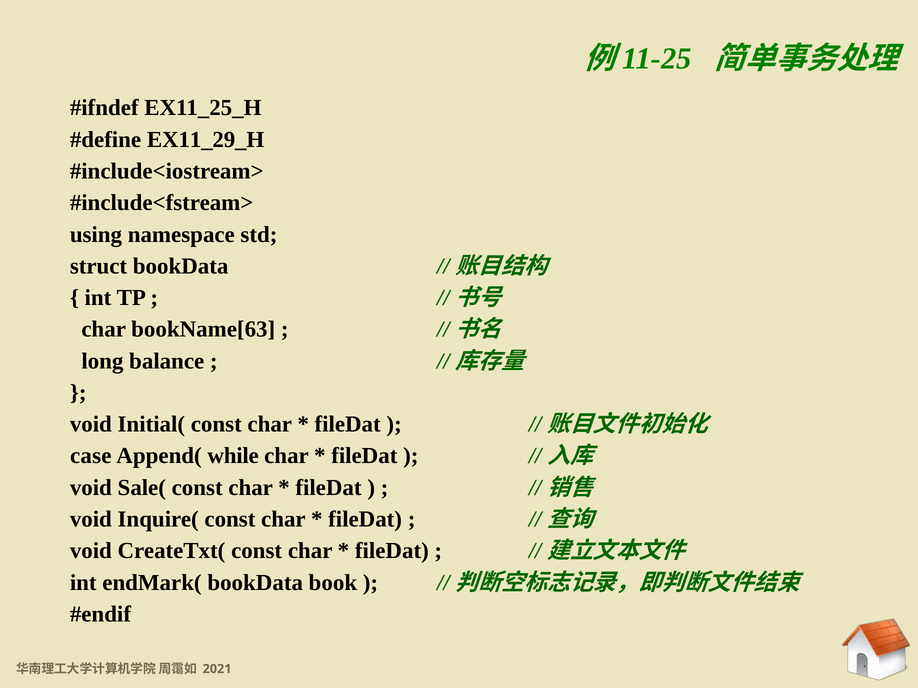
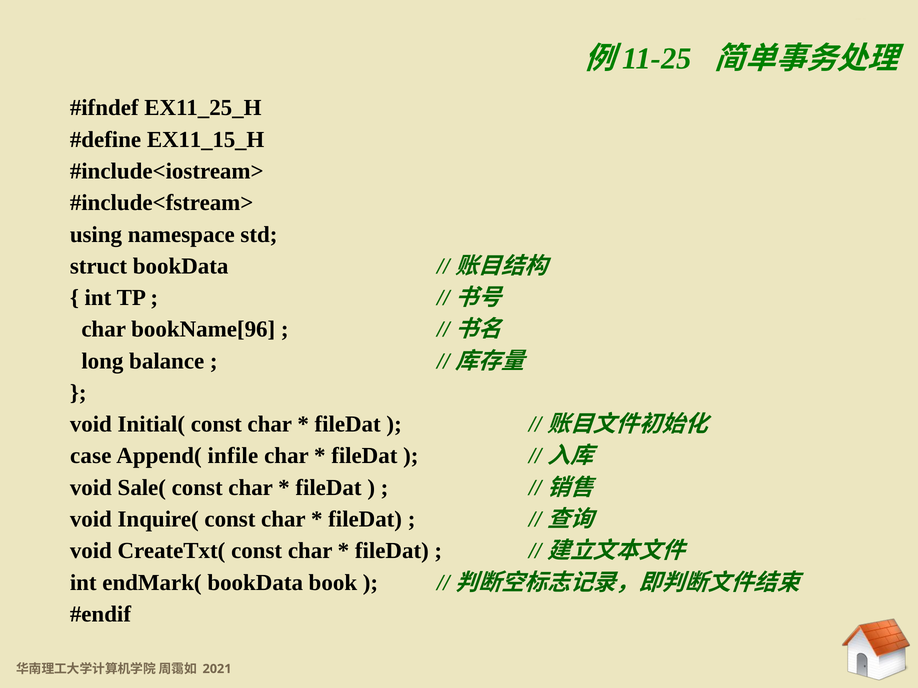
EX11_29_H: EX11_29_H -> EX11_15_H (206, 140)
bookName[63: bookName[63 -> bookName[96 (203, 330)
while: while -> infile (233, 456)
